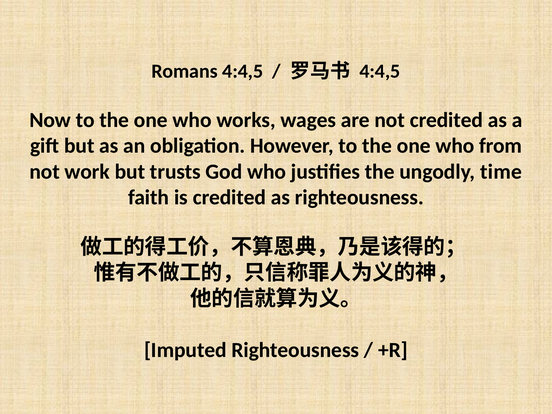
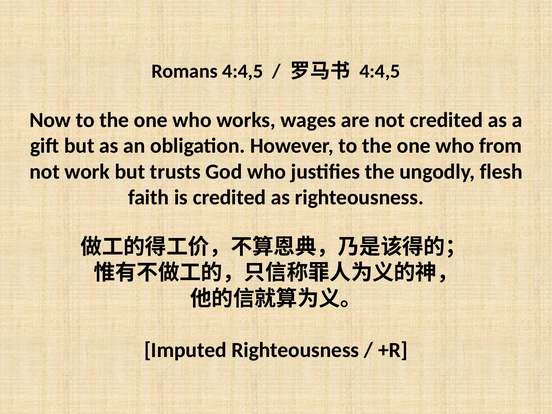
time: time -> flesh (501, 172)
